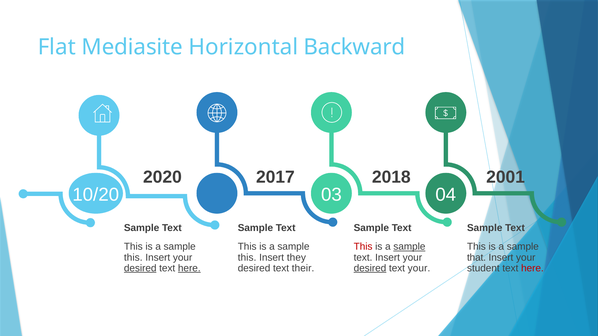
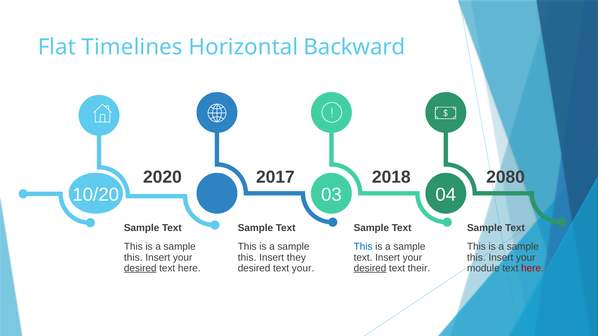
Mediasite: Mediasite -> Timelines (132, 47)
2001: 2001 -> 2080 (506, 177)
This colour: red -> blue (363, 247)
sample underline: present -> none (409, 247)
that: that -> this (476, 258)
here underline: present -> none (189, 268)
text their: their -> your (303, 268)
text your: your -> their (419, 268)
student: student -> module (483, 268)
